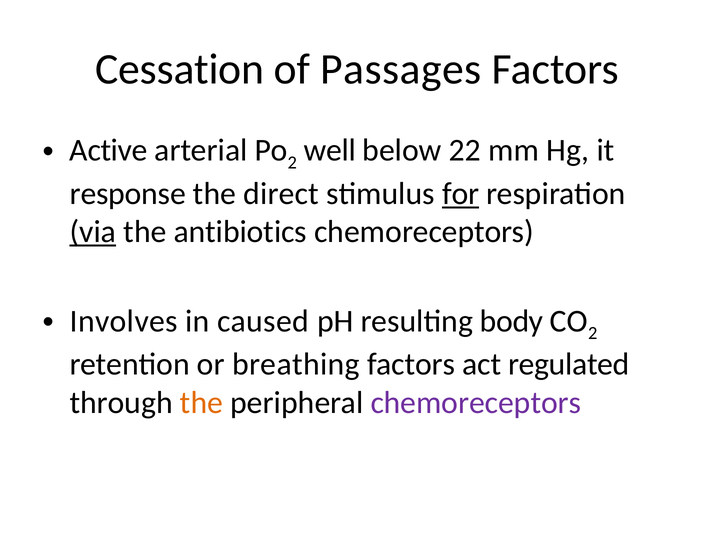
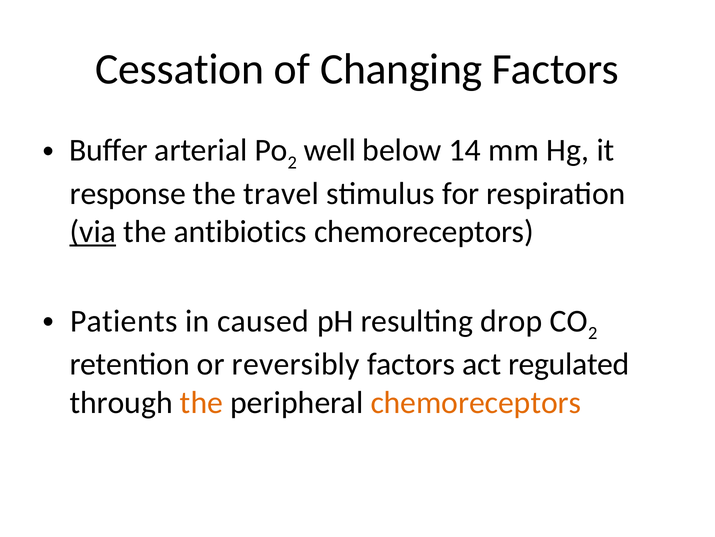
Passages: Passages -> Changing (401, 69)
Active: Active -> Buffer (109, 150)
22: 22 -> 14 (465, 150)
direct: direct -> travel (281, 193)
for underline: present -> none (461, 193)
Involves: Involves -> Patients (124, 321)
body: body -> drop (511, 321)
breathing: breathing -> reversibly (296, 364)
chemoreceptors colour: purple -> orange (476, 402)
